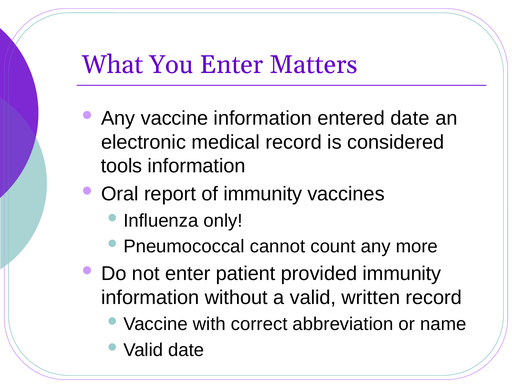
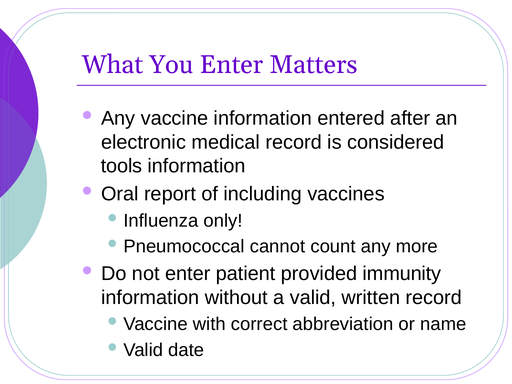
entered date: date -> after (410, 118)
of immunity: immunity -> including (263, 194)
